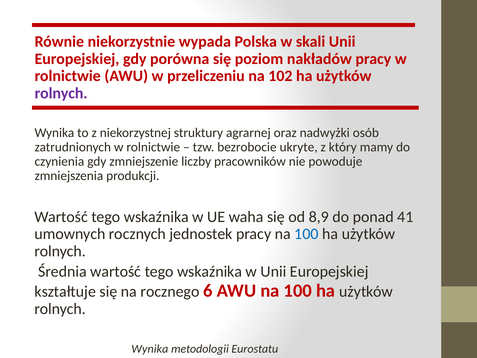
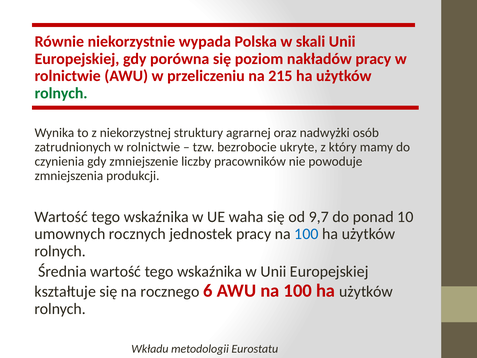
102: 102 -> 215 (280, 76)
rolnych colour: purple -> green (61, 93)
8,9: 8,9 -> 9,7 (319, 217)
41: 41 -> 10 (405, 217)
Wynika: Wynika -> Wkładu (150, 349)
